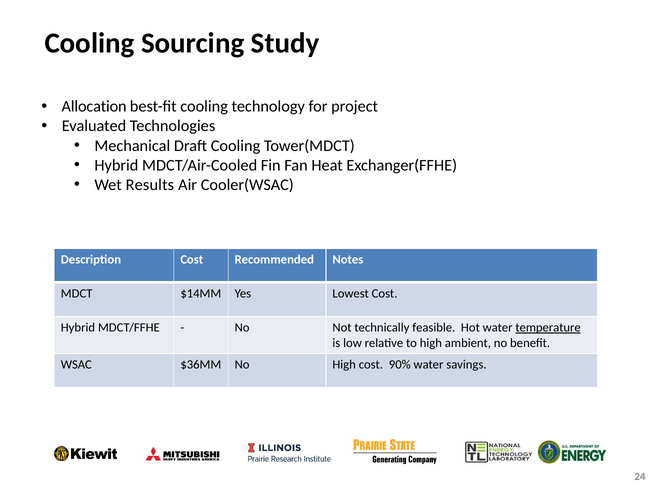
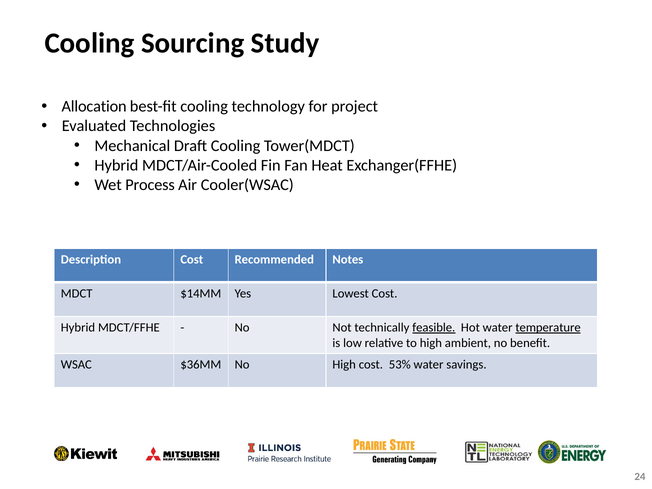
Results: Results -> Process (150, 185)
feasible underline: none -> present (434, 328)
90%: 90% -> 53% (400, 365)
